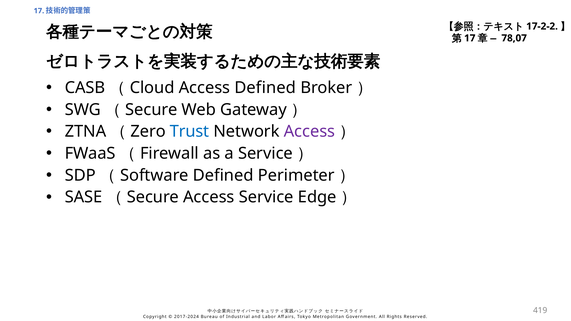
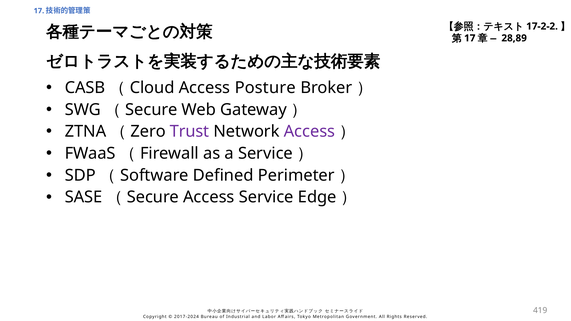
78,07: 78,07 -> 28,89 (514, 38)
Access Defined: Defined -> Posture (265, 88)
Trust colour: blue -> purple (190, 132)
